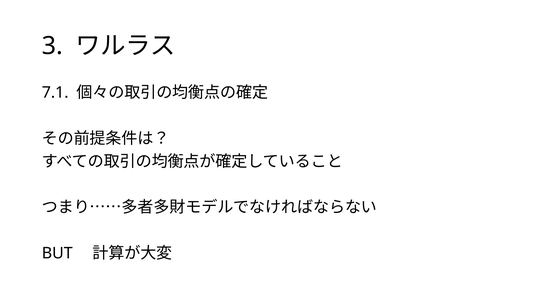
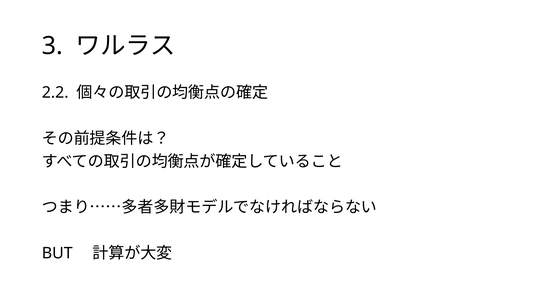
7.1: 7.1 -> 2.2 (55, 93)
